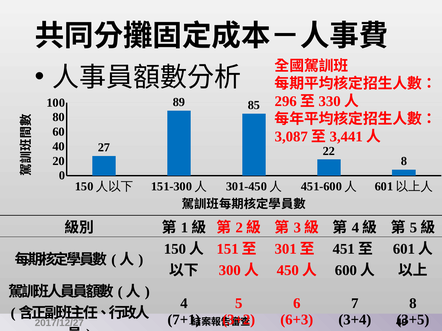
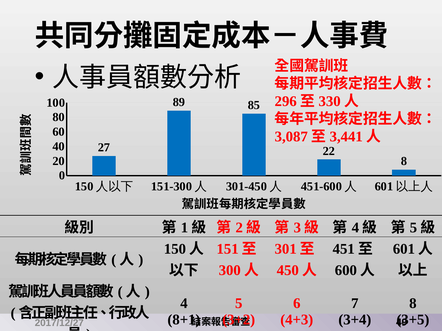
7+1: 7+1 -> 8+1 (184, 320)
6+3: 6+3 -> 4+3 (297, 320)
